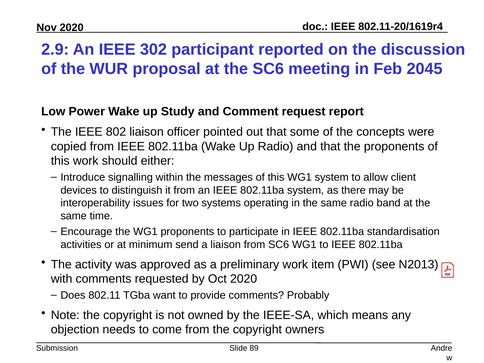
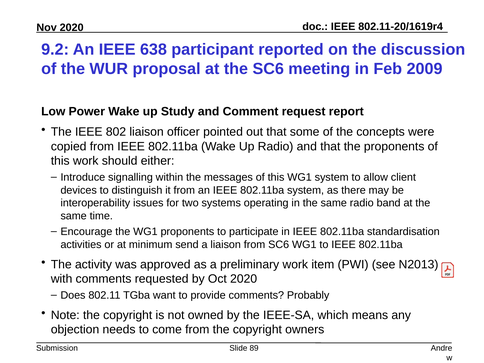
2.9: 2.9 -> 9.2 (55, 50)
302: 302 -> 638 (153, 50)
2045: 2045 -> 2009 (425, 69)
